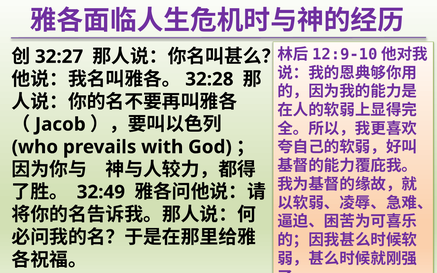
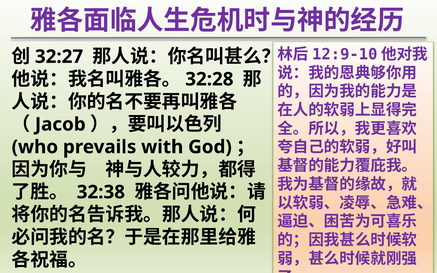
32:49: 32:49 -> 32:38 (101, 192)
